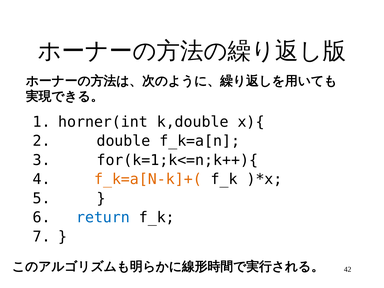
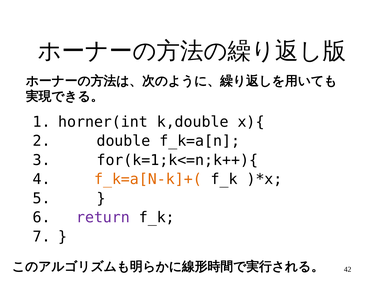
return colour: blue -> purple (103, 217)
